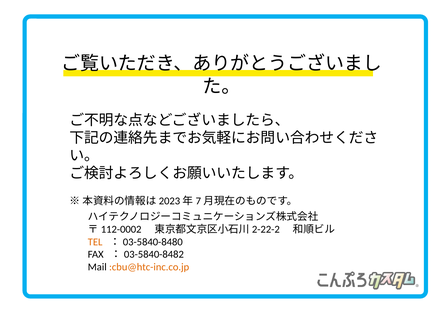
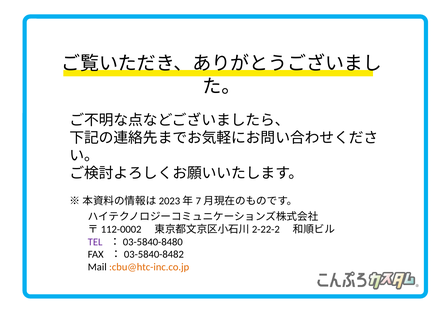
TEL colour: orange -> purple (95, 242)
